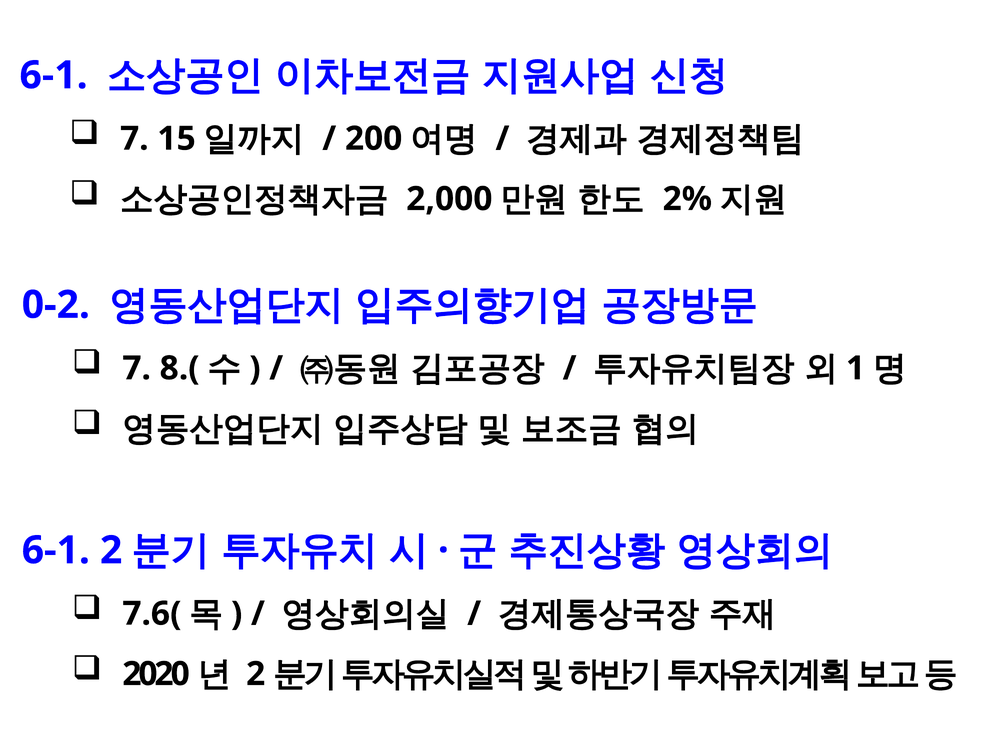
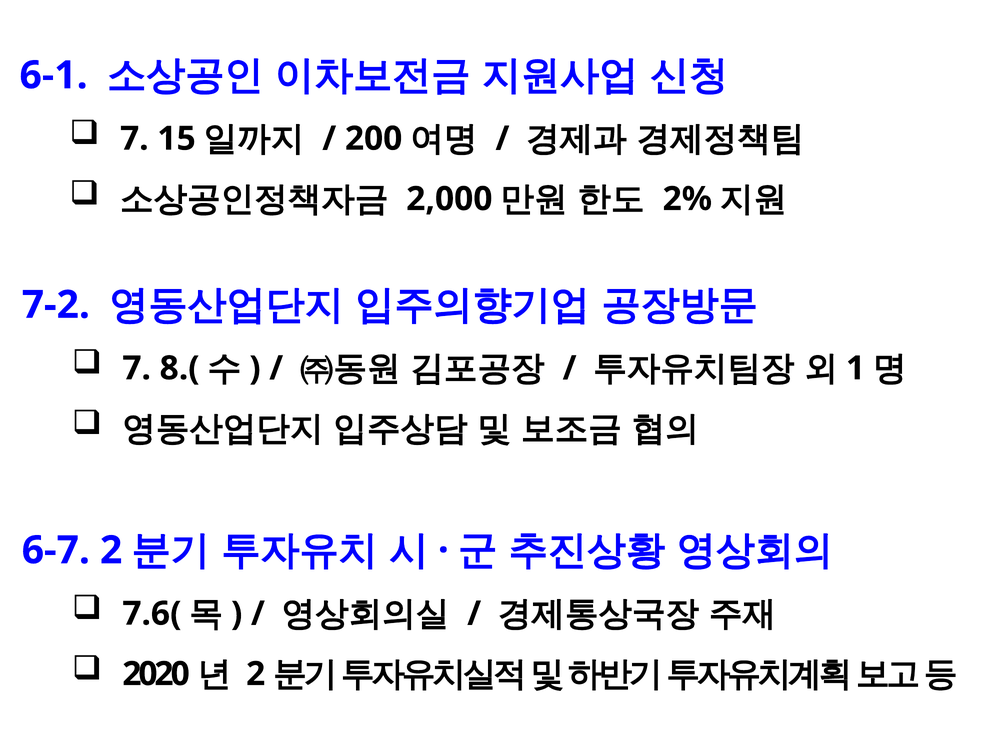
0-2: 0-2 -> 7-2 (56, 305)
6-1: 6-1 -> 6-7 (56, 551)
